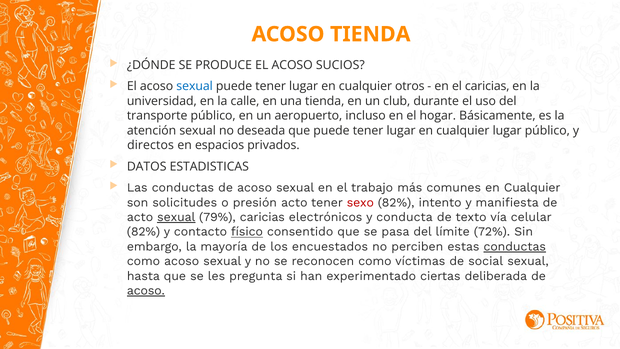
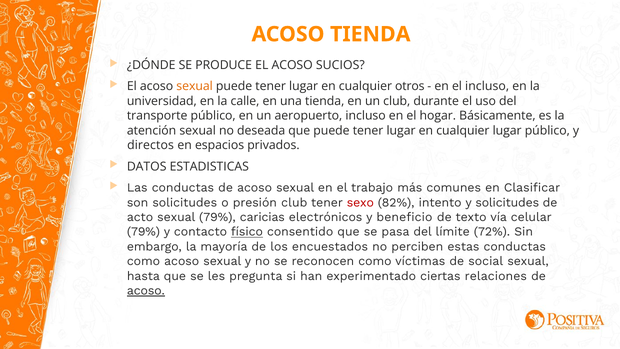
sexual colour: blue -> orange (195, 86)
el caricias: caricias -> incluso (487, 86)
comunes en Cualquier: Cualquier -> Clasificar (532, 188)
presión acto: acto -> club (294, 202)
y manifiesta: manifiesta -> solicitudes (507, 202)
sexual underline: present -> none (176, 217)
conducta: conducta -> beneficio (404, 217)
82%: 82% -> 79% (143, 232)
conductas underline: present -> none (515, 246)
deliberada: deliberada -> relaciones (496, 276)
